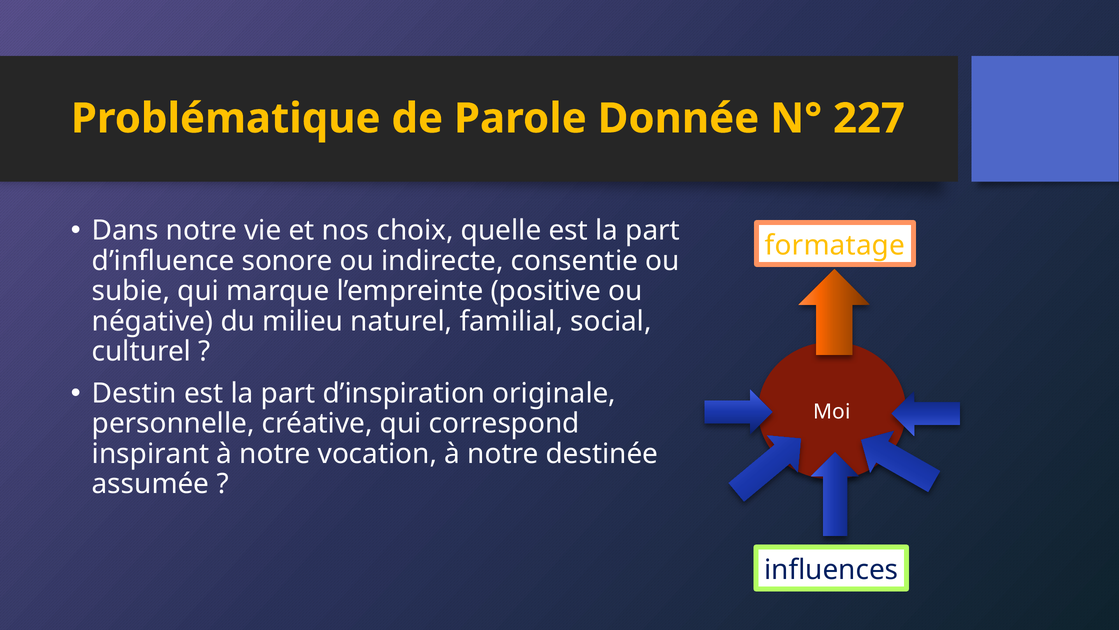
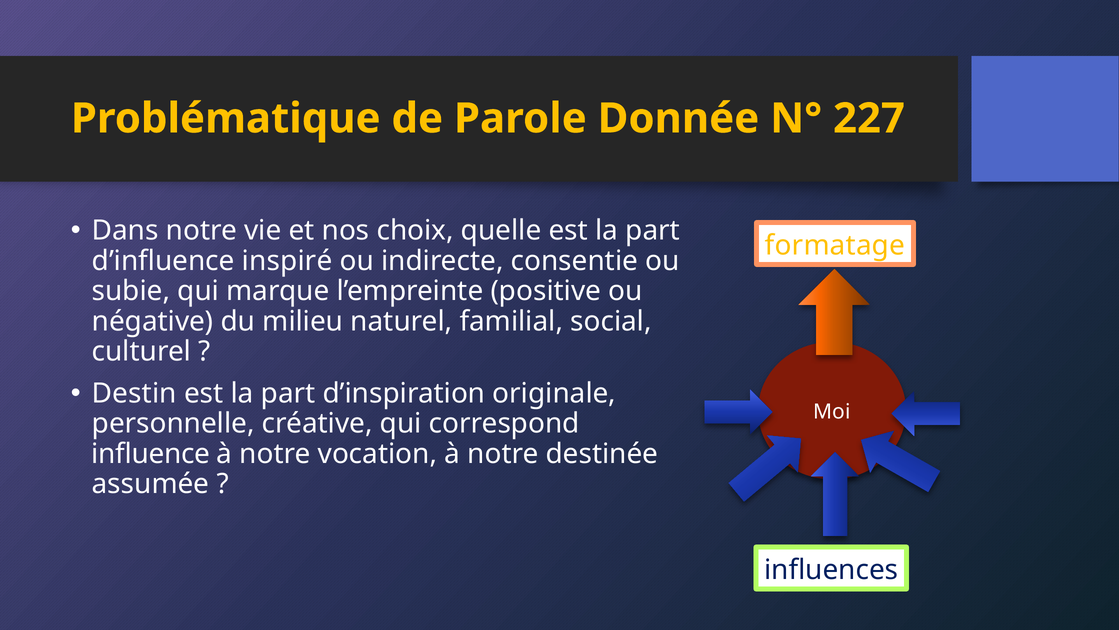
sonore: sonore -> inspiré (287, 261)
inspirant: inspirant -> influence (151, 454)
